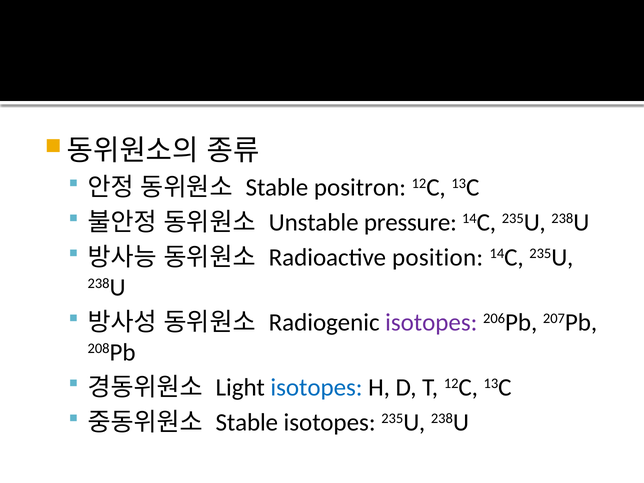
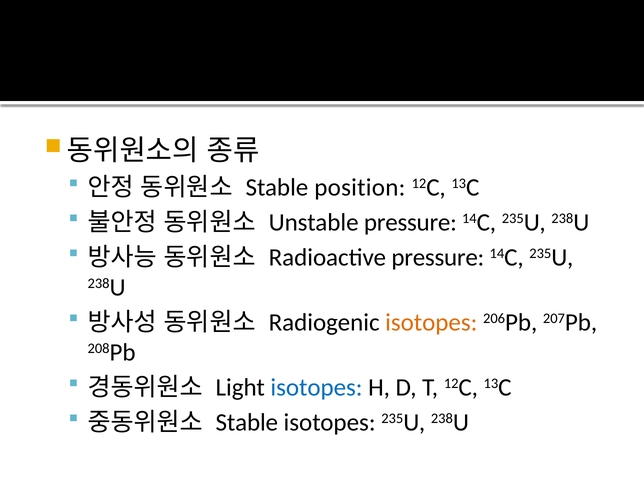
positron: positron -> position (360, 188)
Radioactive position: position -> pressure (438, 258)
isotopes colour: purple -> orange (431, 323)
